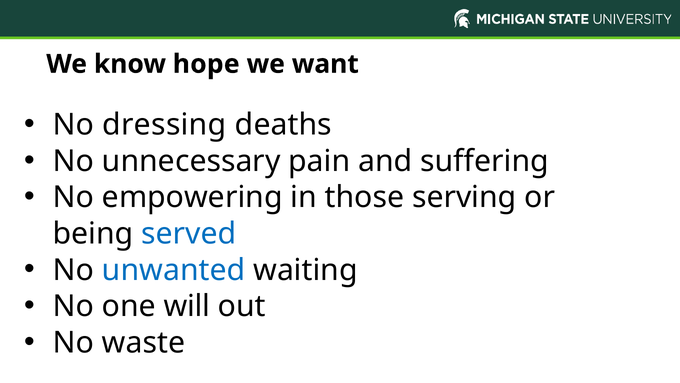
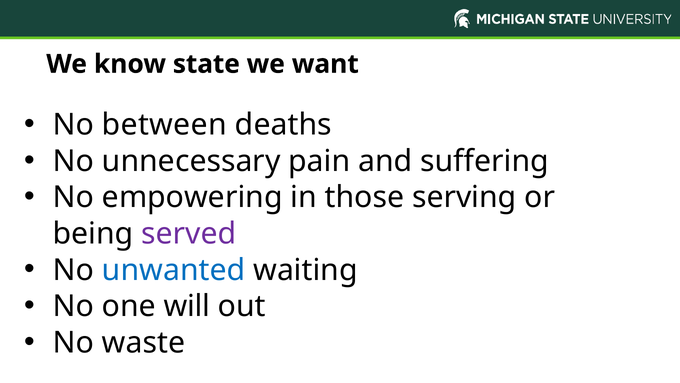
hope: hope -> state (206, 64)
dressing: dressing -> between (164, 125)
served colour: blue -> purple (189, 233)
